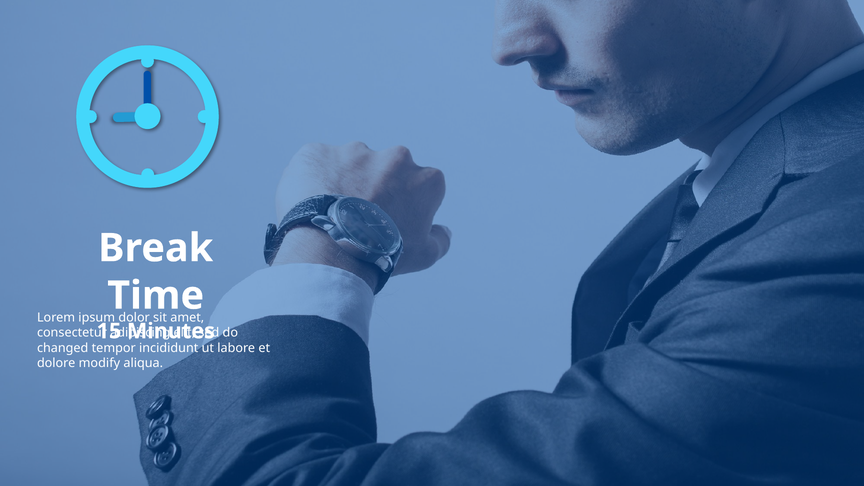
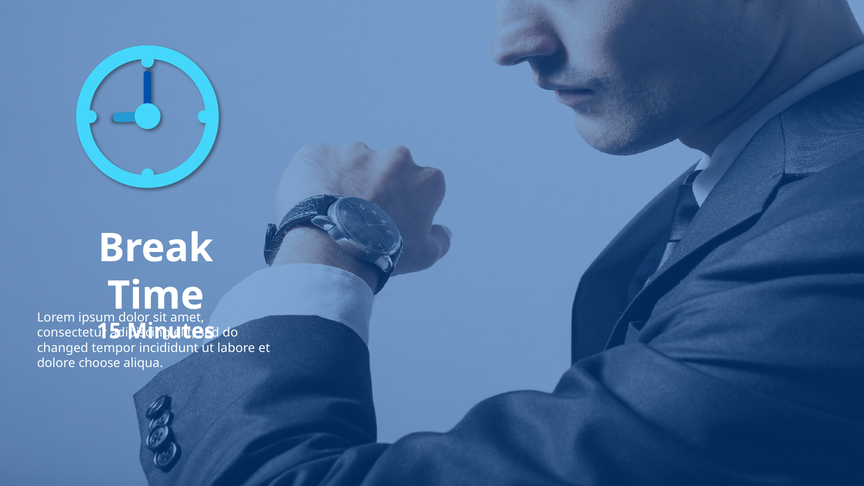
modify: modify -> choose (99, 363)
